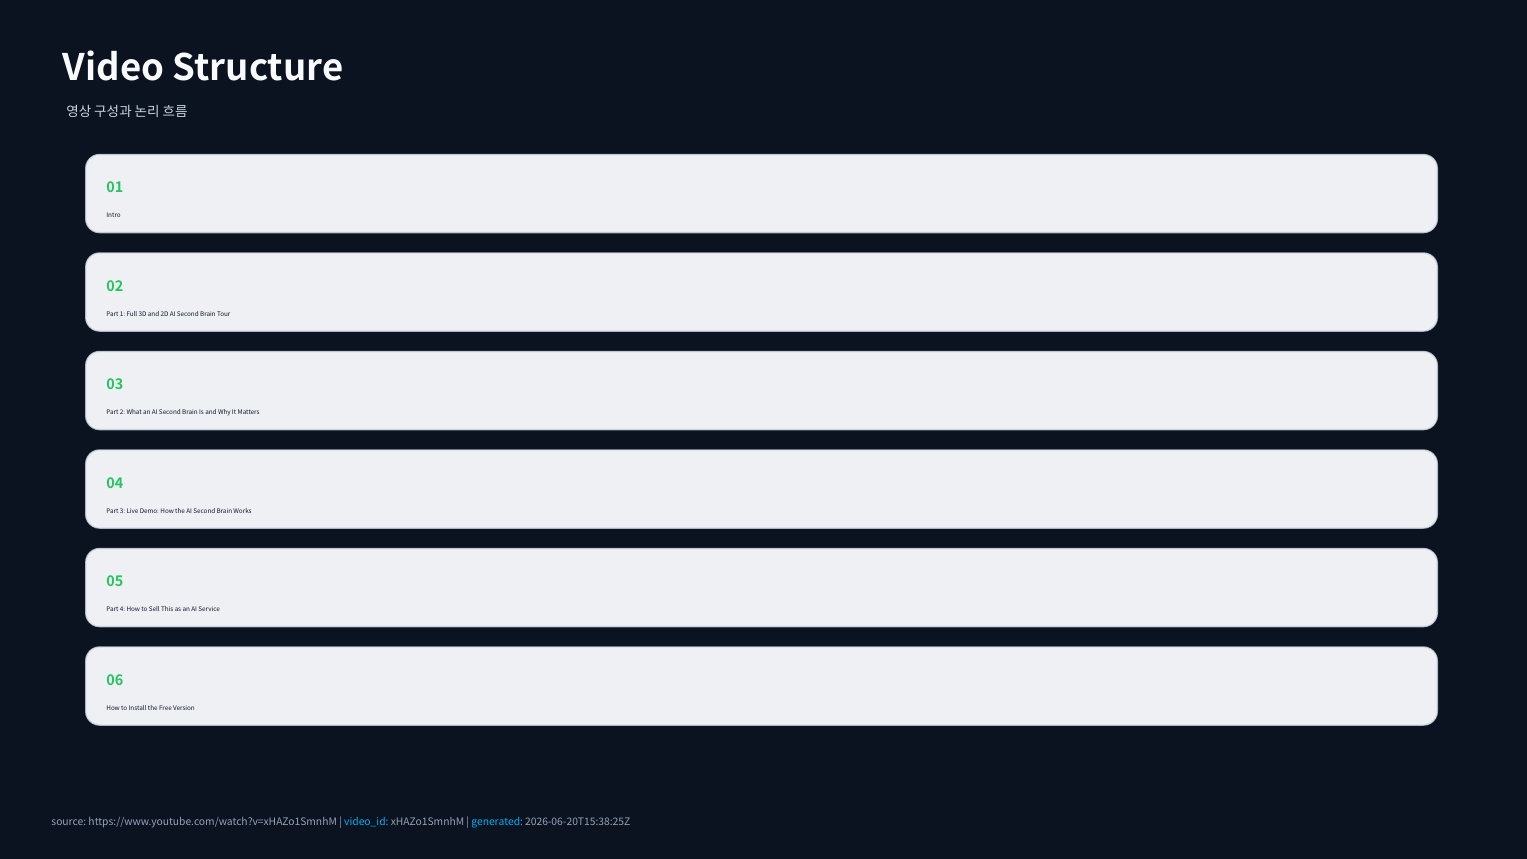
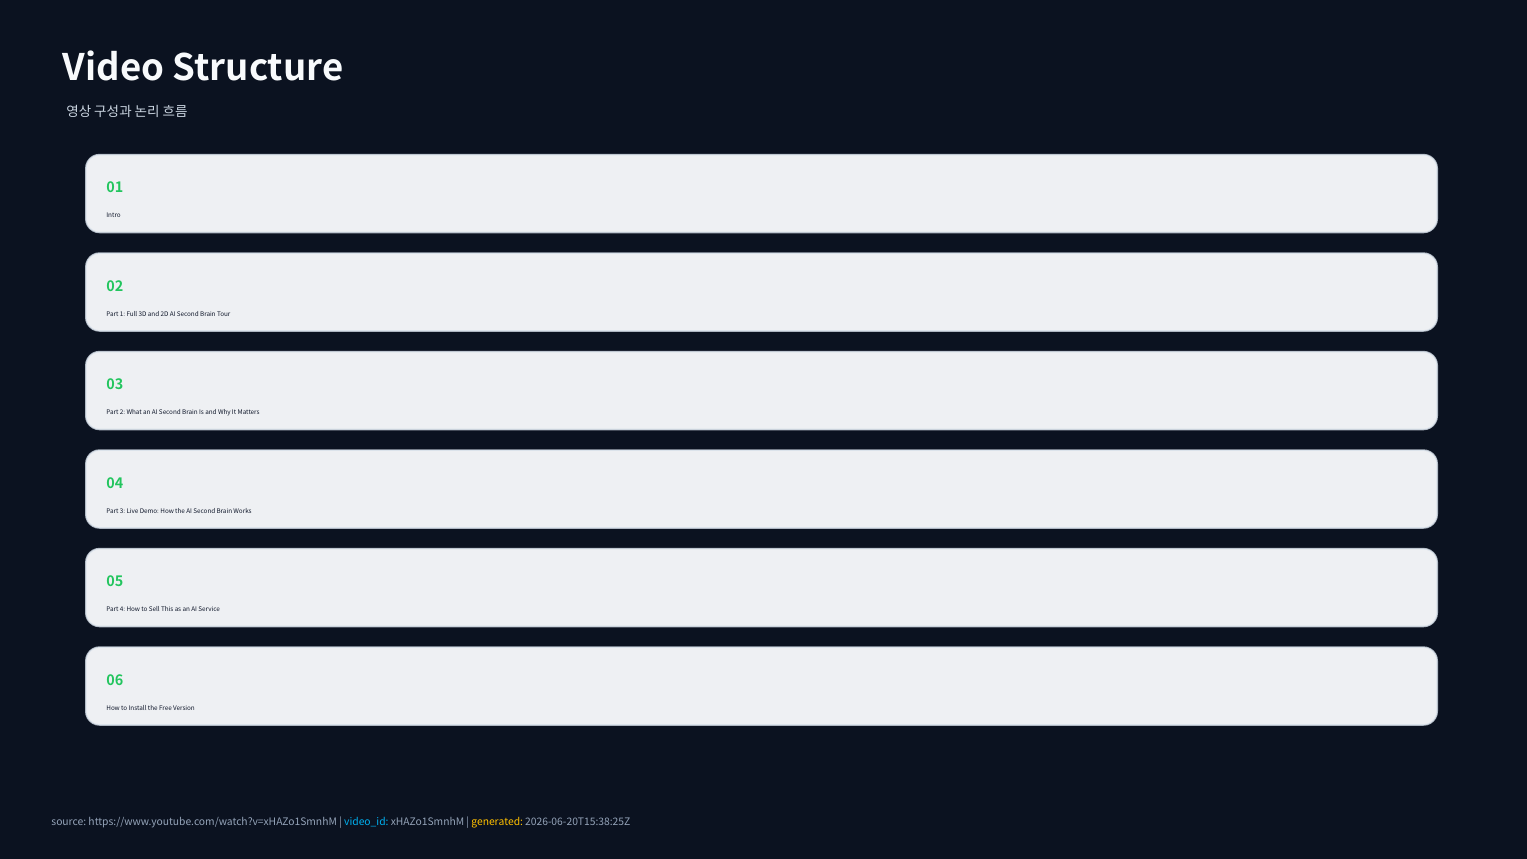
generated colour: light blue -> yellow (497, 822)
